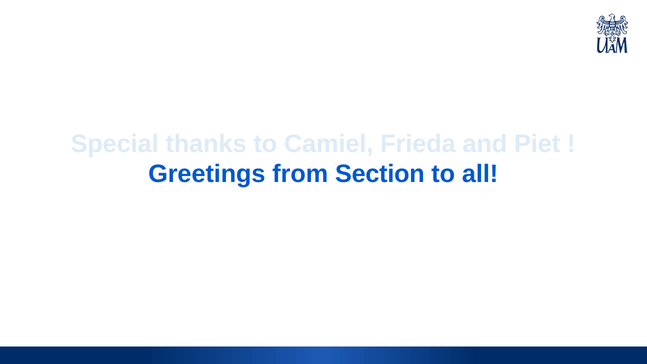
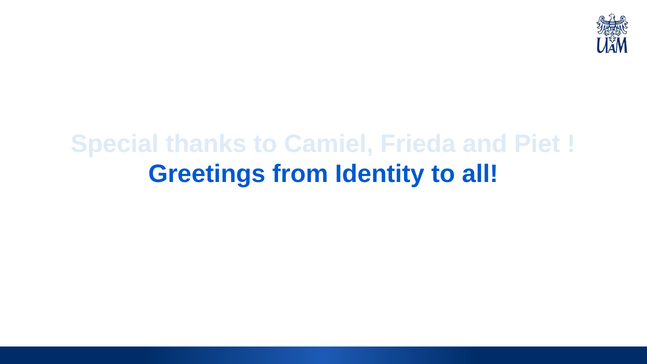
Section: Section -> Identity (380, 174)
